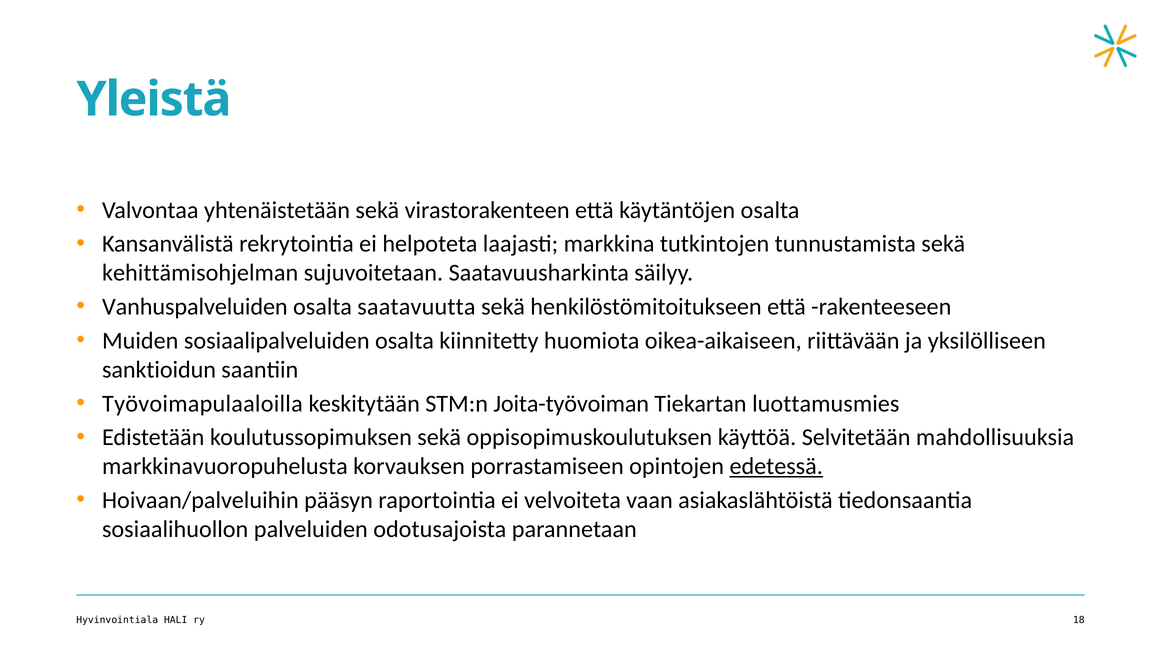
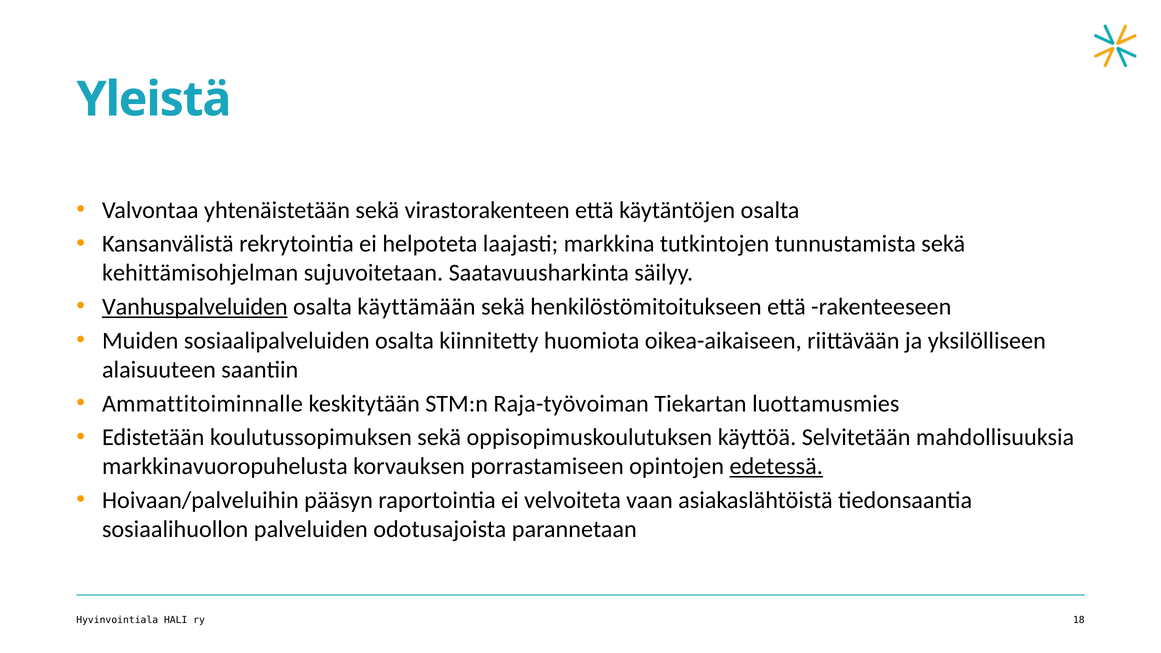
Vanhuspalveluiden underline: none -> present (195, 307)
saatavuutta: saatavuutta -> käyttämään (416, 307)
sanktioidun: sanktioidun -> alaisuuteen (159, 370)
Työvoimapulaaloilla: Työvoimapulaaloilla -> Ammattitoiminnalle (202, 404)
Joita-työvoiman: Joita-työvoiman -> Raja-työvoiman (571, 404)
